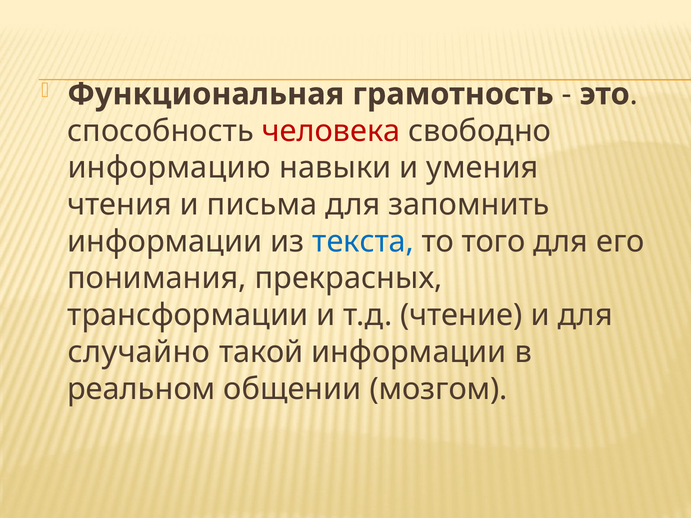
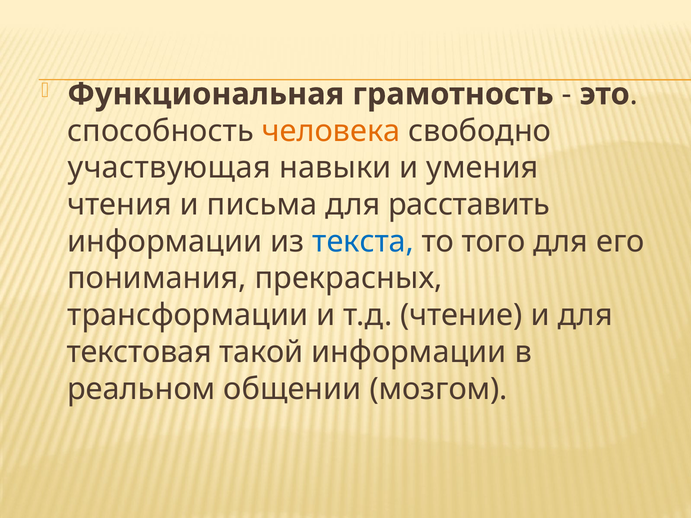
человека colour: red -> orange (331, 131)
информацию: информацию -> участвующая (169, 168)
запомнить: запомнить -> расставить (469, 205)
случайно: случайно -> текстовая (139, 352)
